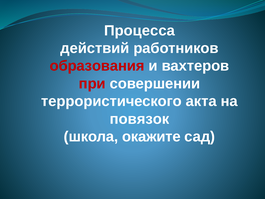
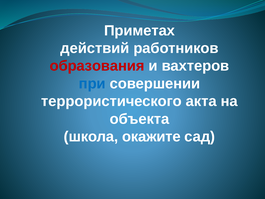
Процесса: Процесса -> Приметах (139, 31)
при colour: red -> blue (92, 84)
повязок: повязок -> объекта (140, 119)
